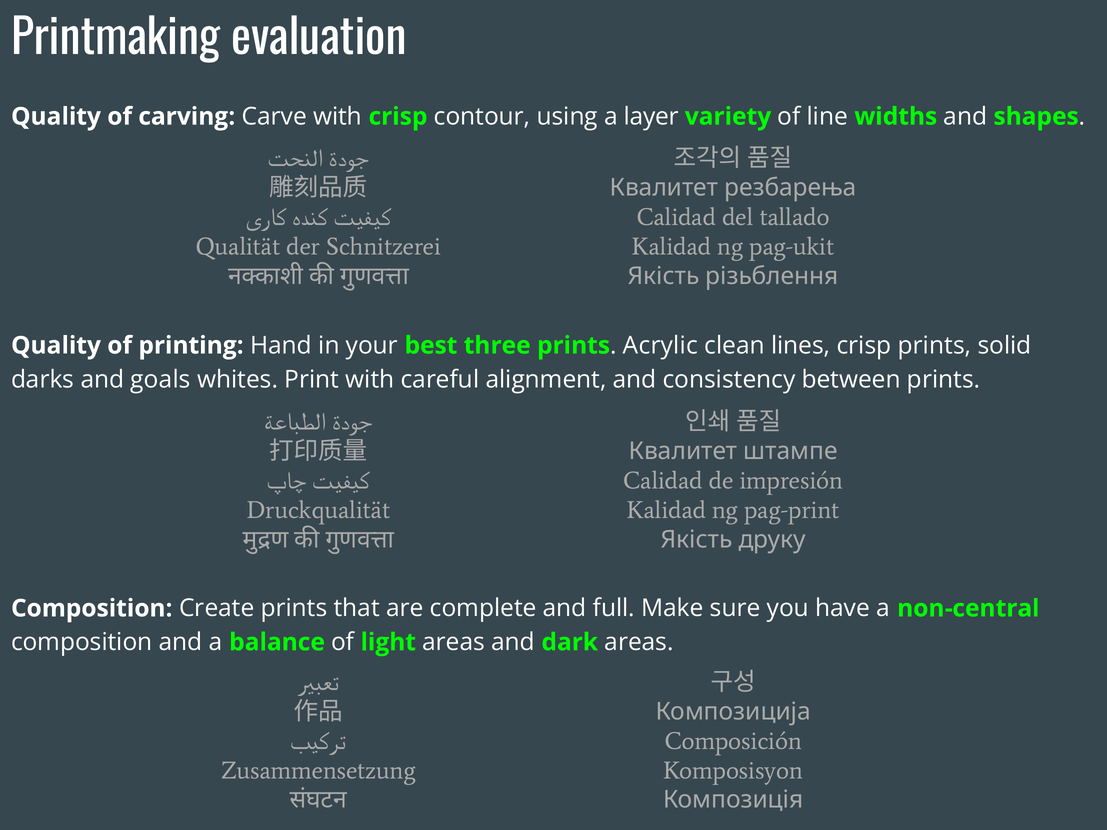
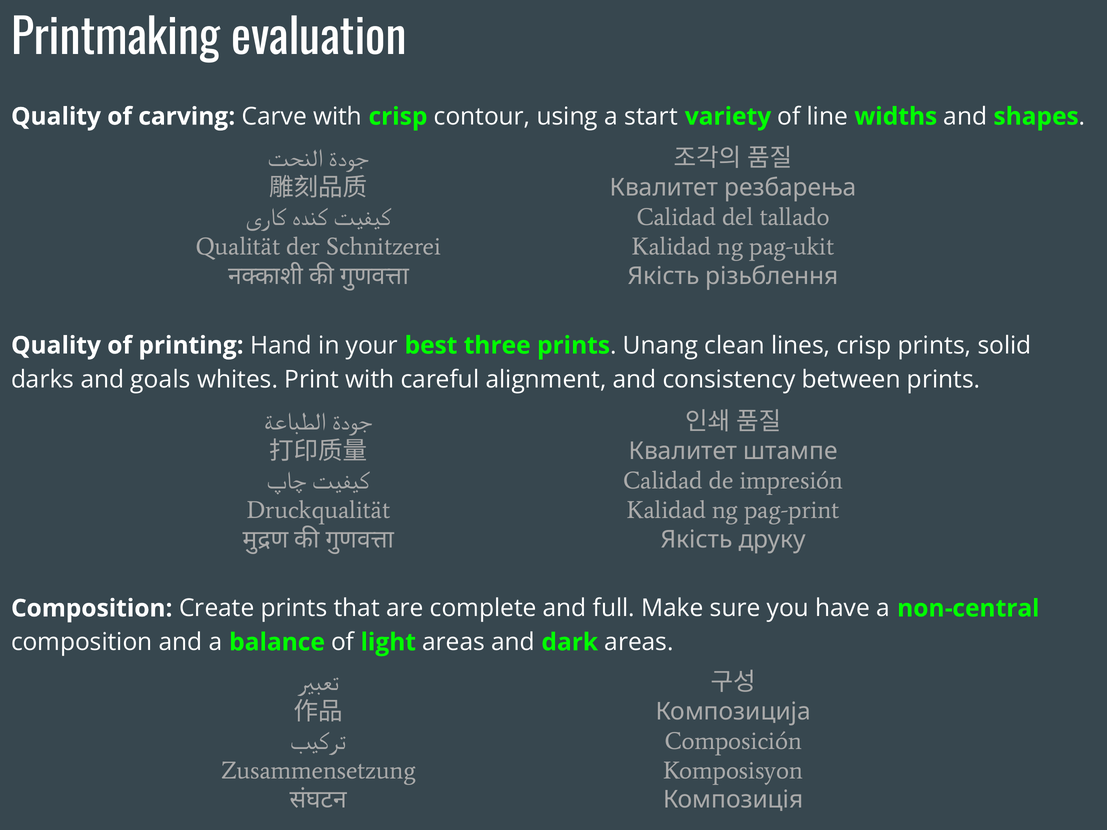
layer: layer -> start (651, 117)
Acrylic: Acrylic -> Unang (660, 346)
